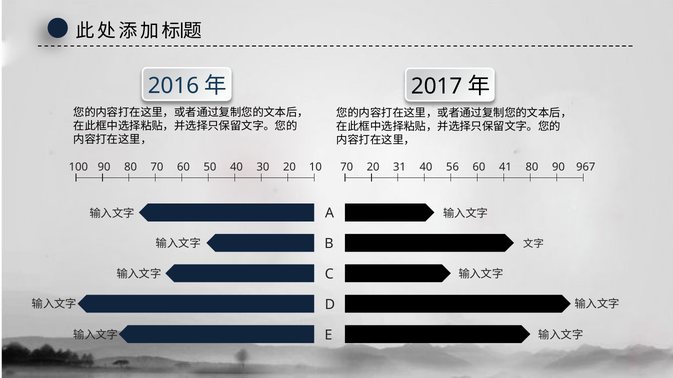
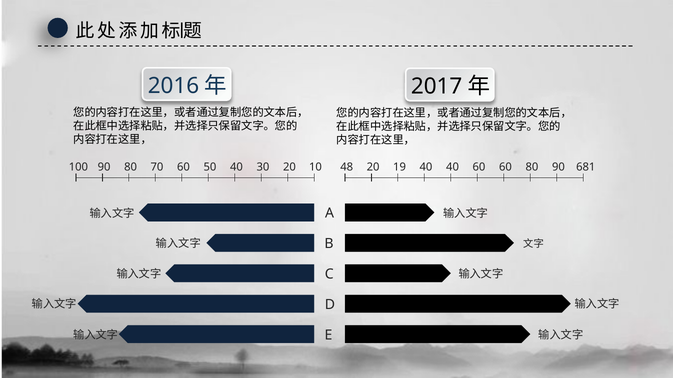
100 70: 70 -> 48 (347, 167)
31: 31 -> 19 (400, 167)
40 56: 56 -> 40 (453, 167)
60 41: 41 -> 60 (505, 167)
967: 967 -> 681 (586, 167)
